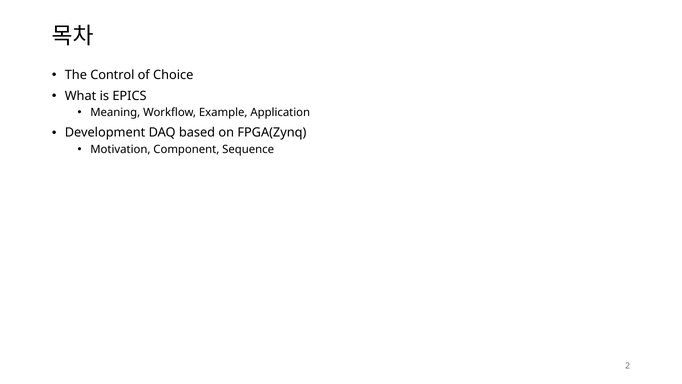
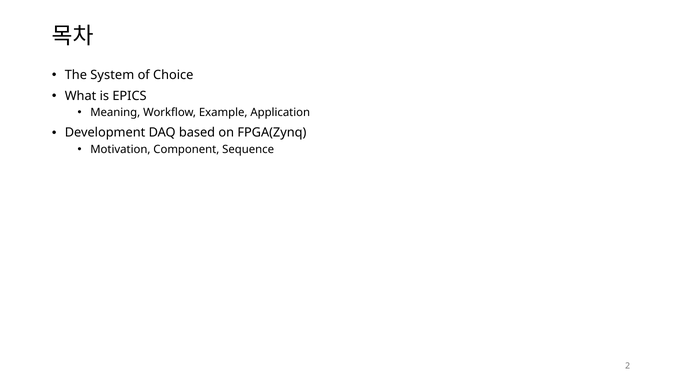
Control: Control -> System (112, 75)
